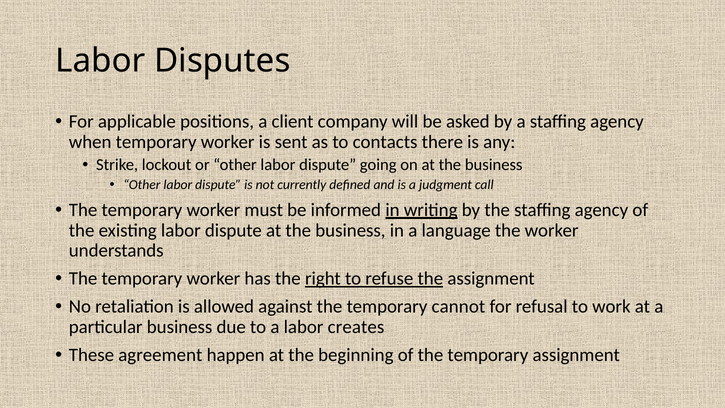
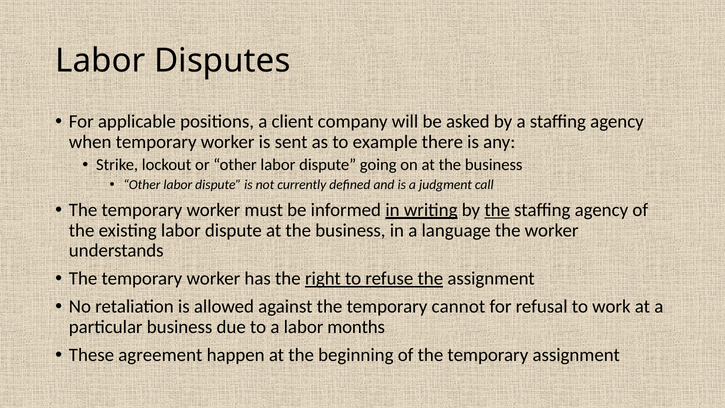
contacts: contacts -> example (385, 142)
the underline: none -> present (497, 210)
creates: creates -> months (356, 327)
